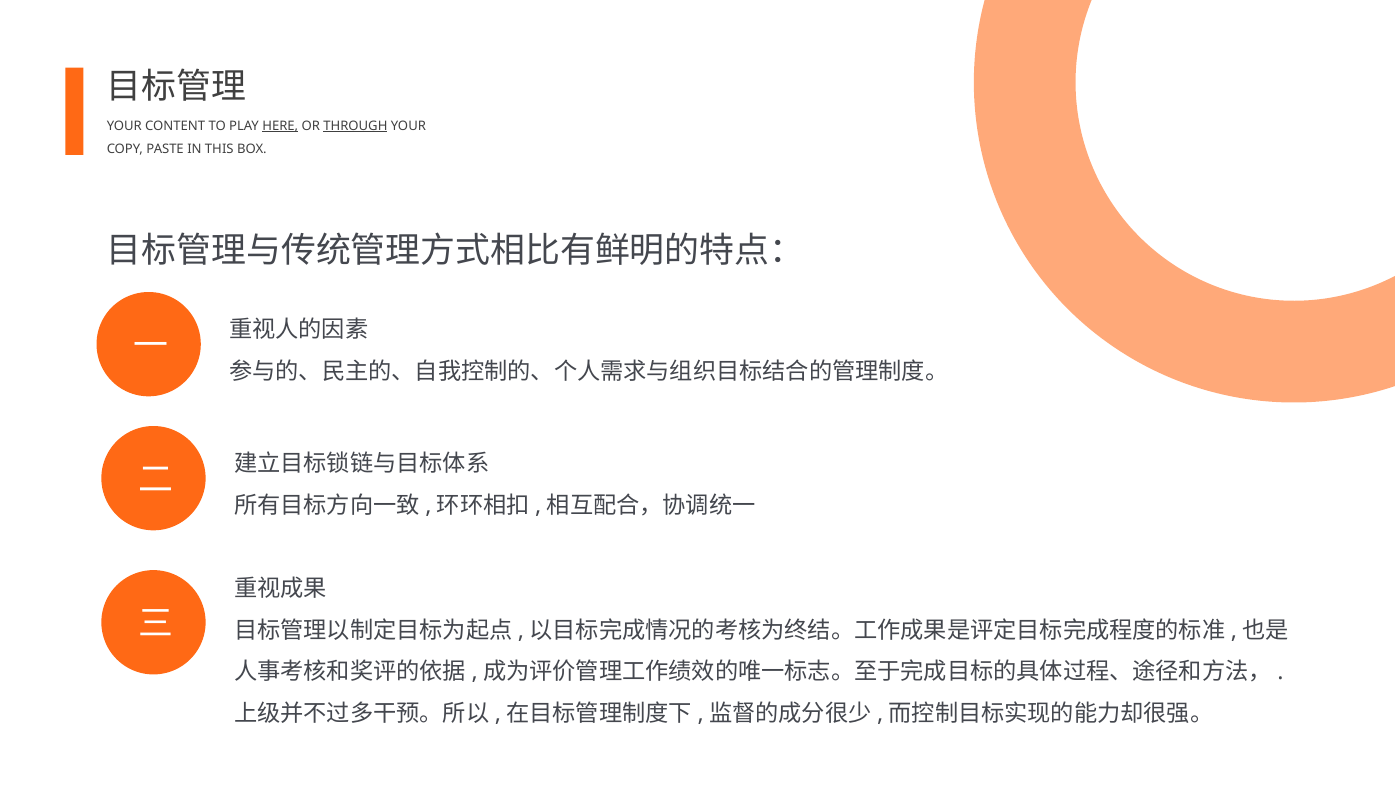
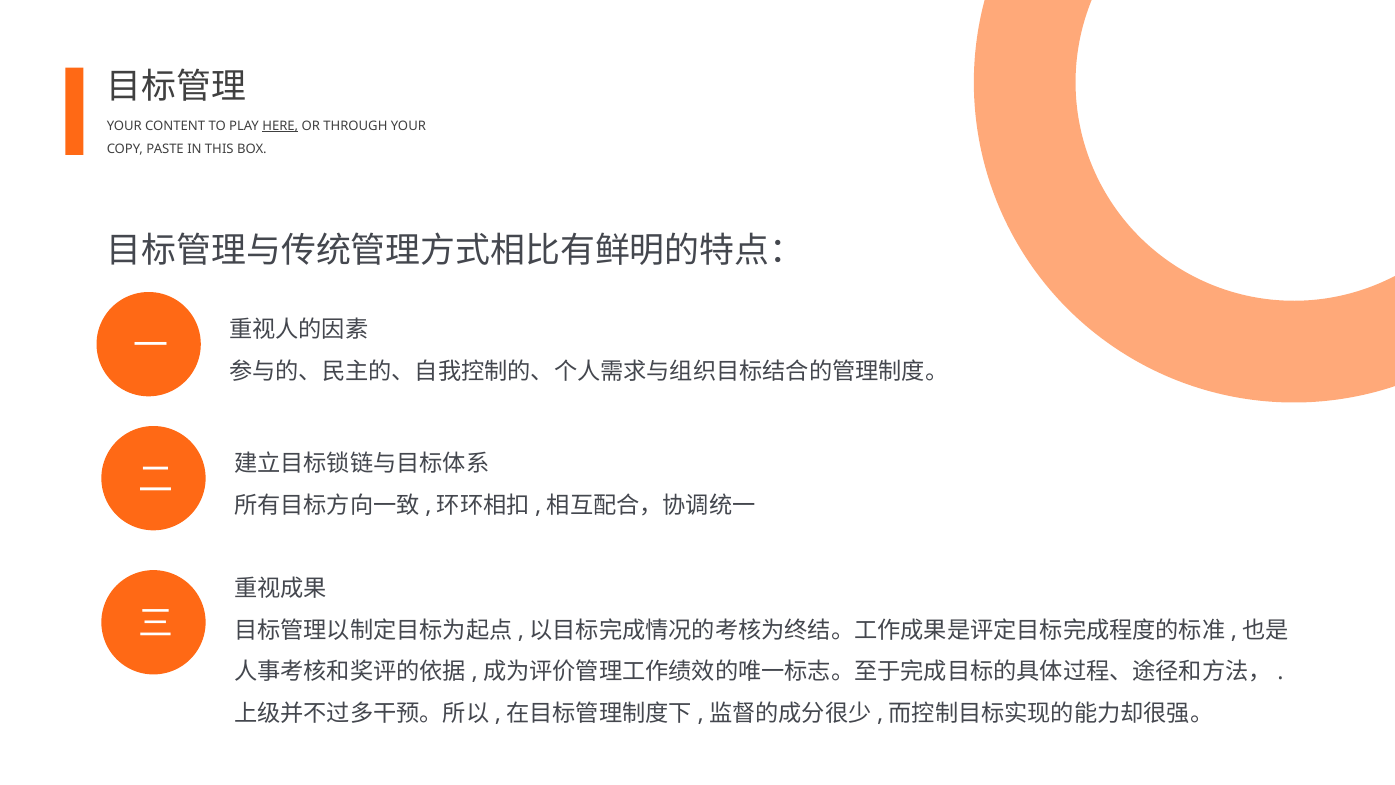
THROUGH underline: present -> none (355, 126)
